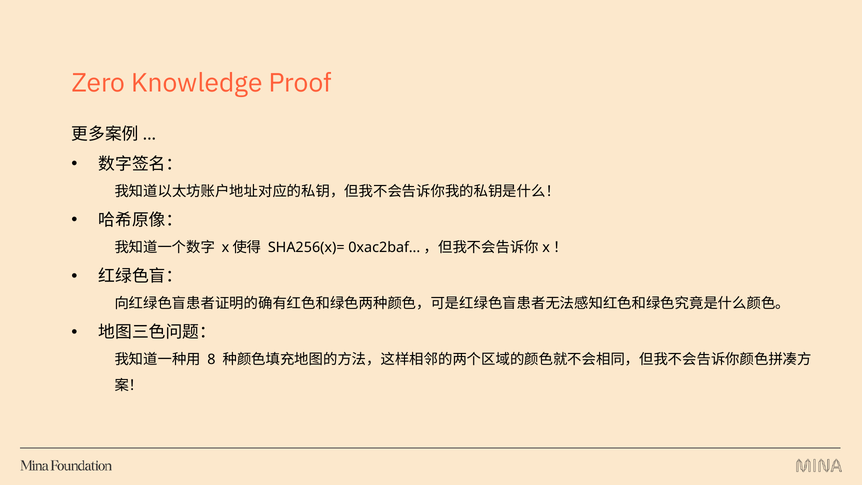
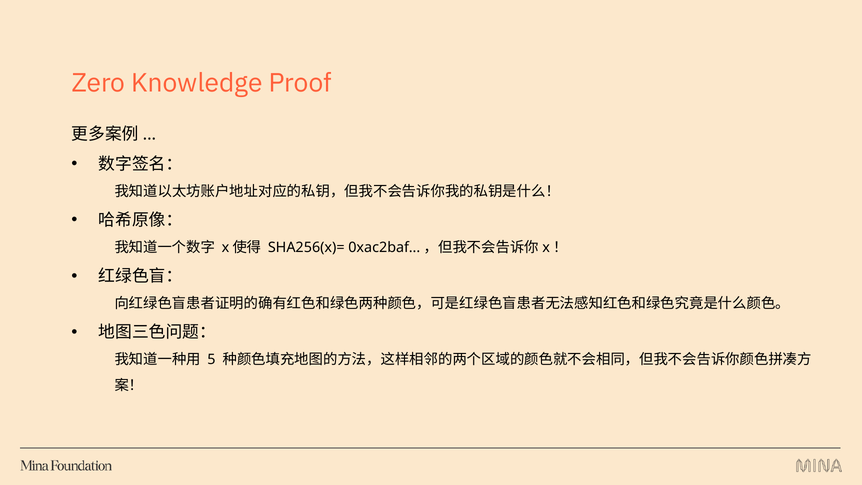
8: 8 -> 5 (211, 359)
